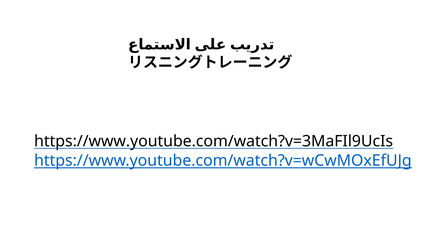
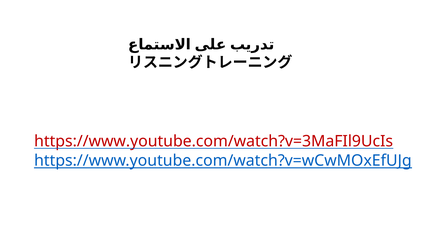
https://www.youtube.com/watch?v=3MaFIl9UcIs colour: black -> red (214, 141)
